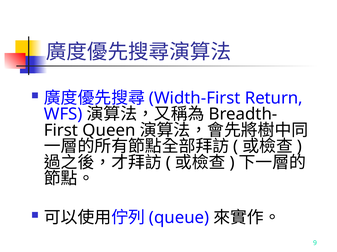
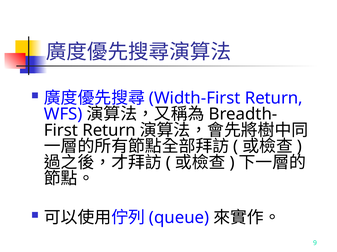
Queen: Queen -> Return (109, 131)
